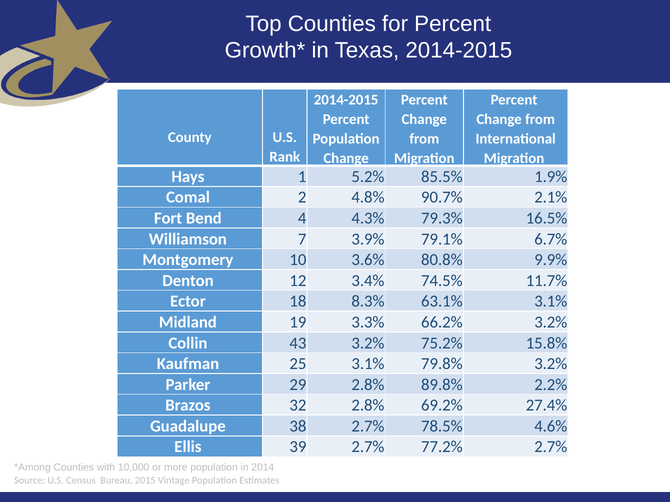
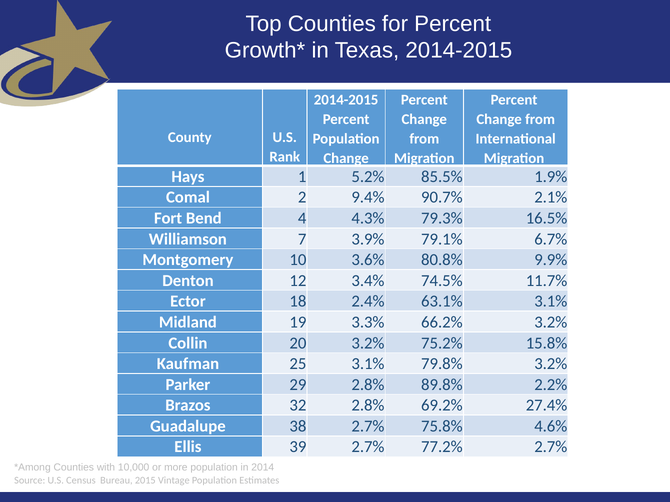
4.8%: 4.8% -> 9.4% (368, 198)
8.3%: 8.3% -> 2.4% (368, 302)
43: 43 -> 20 (298, 343)
78.5%: 78.5% -> 75.8% (442, 427)
